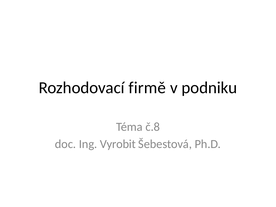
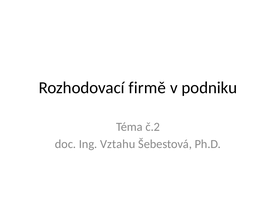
č.8: č.8 -> č.2 (153, 127)
Vyrobit: Vyrobit -> Vztahu (118, 144)
